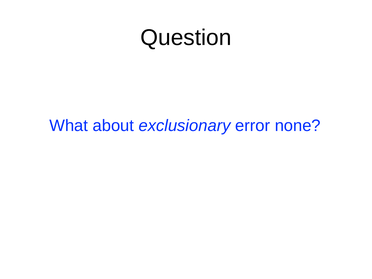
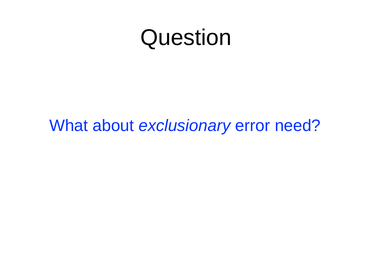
none: none -> need (298, 126)
